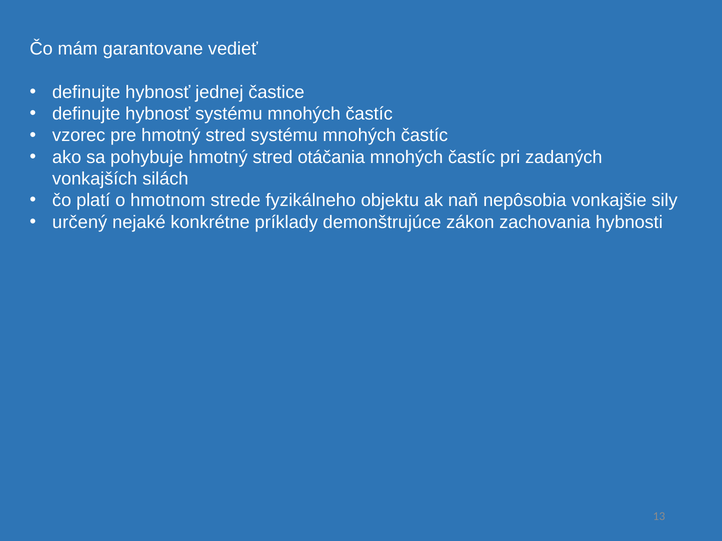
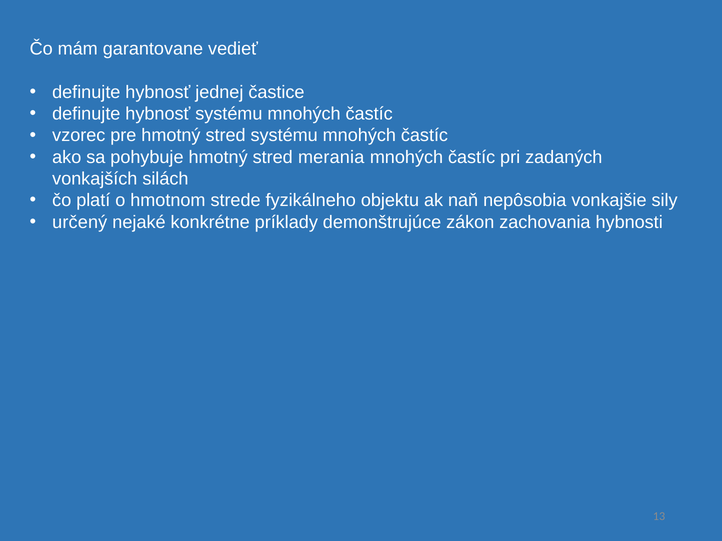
otáčania: otáčania -> merania (331, 157)
